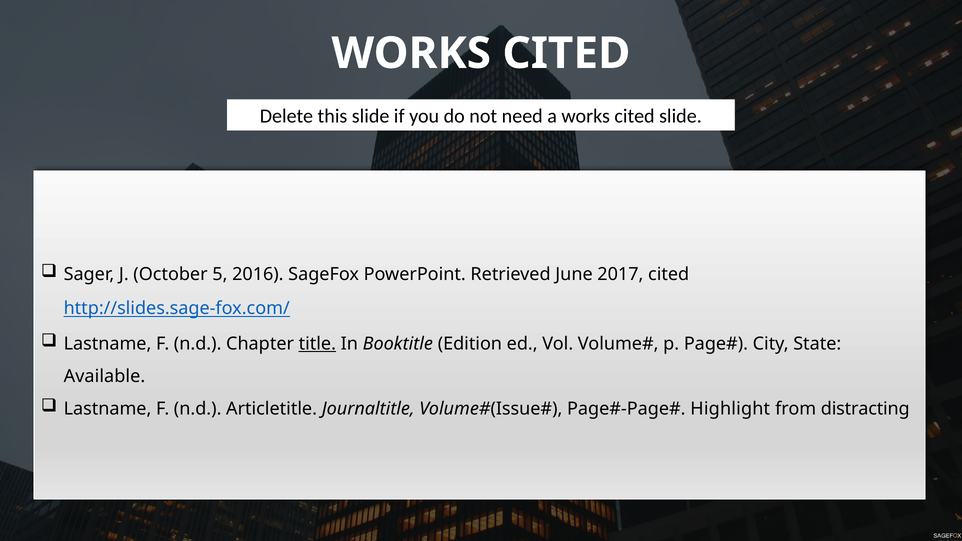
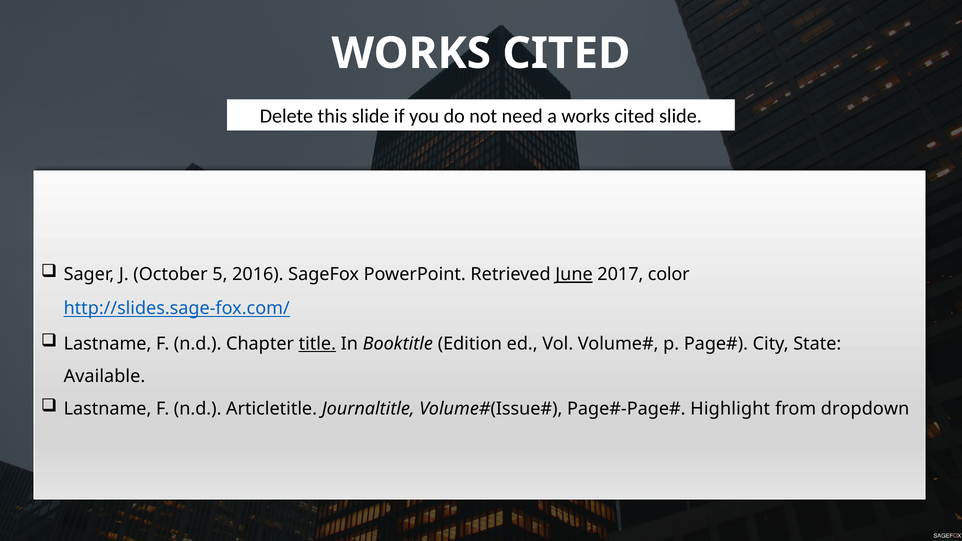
June underline: none -> present (574, 275)
2017 cited: cited -> color (669, 275)
distracting: distracting -> dropdown (865, 409)
